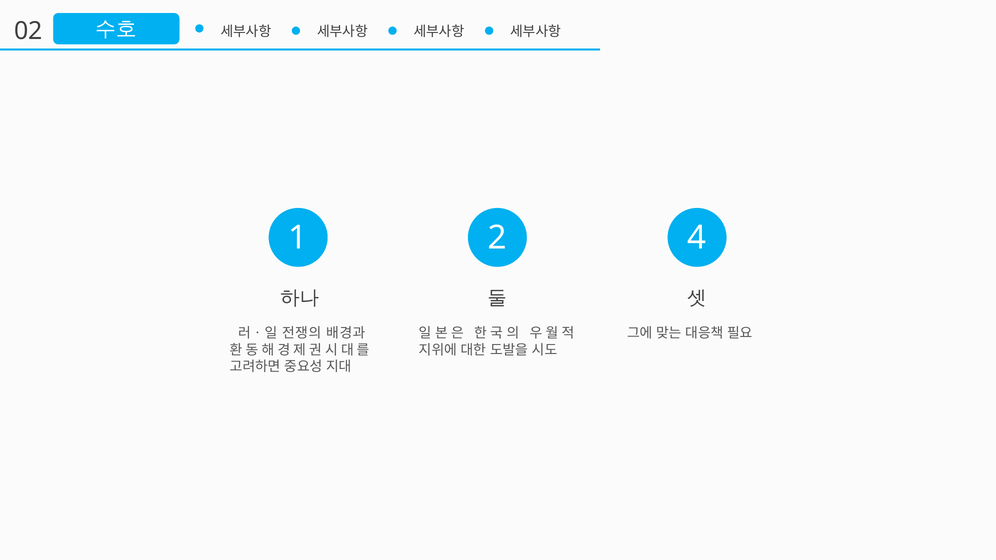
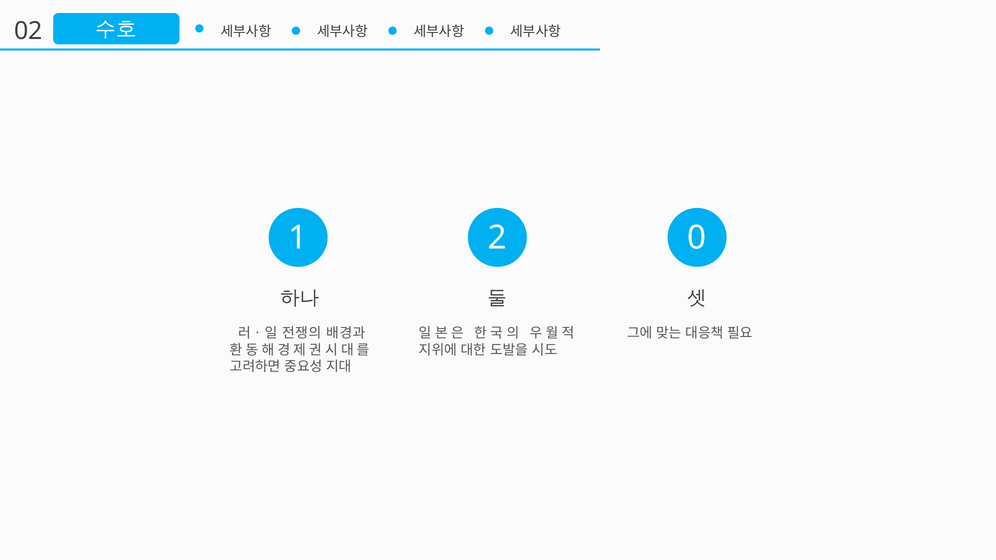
4: 4 -> 0 (697, 238)
